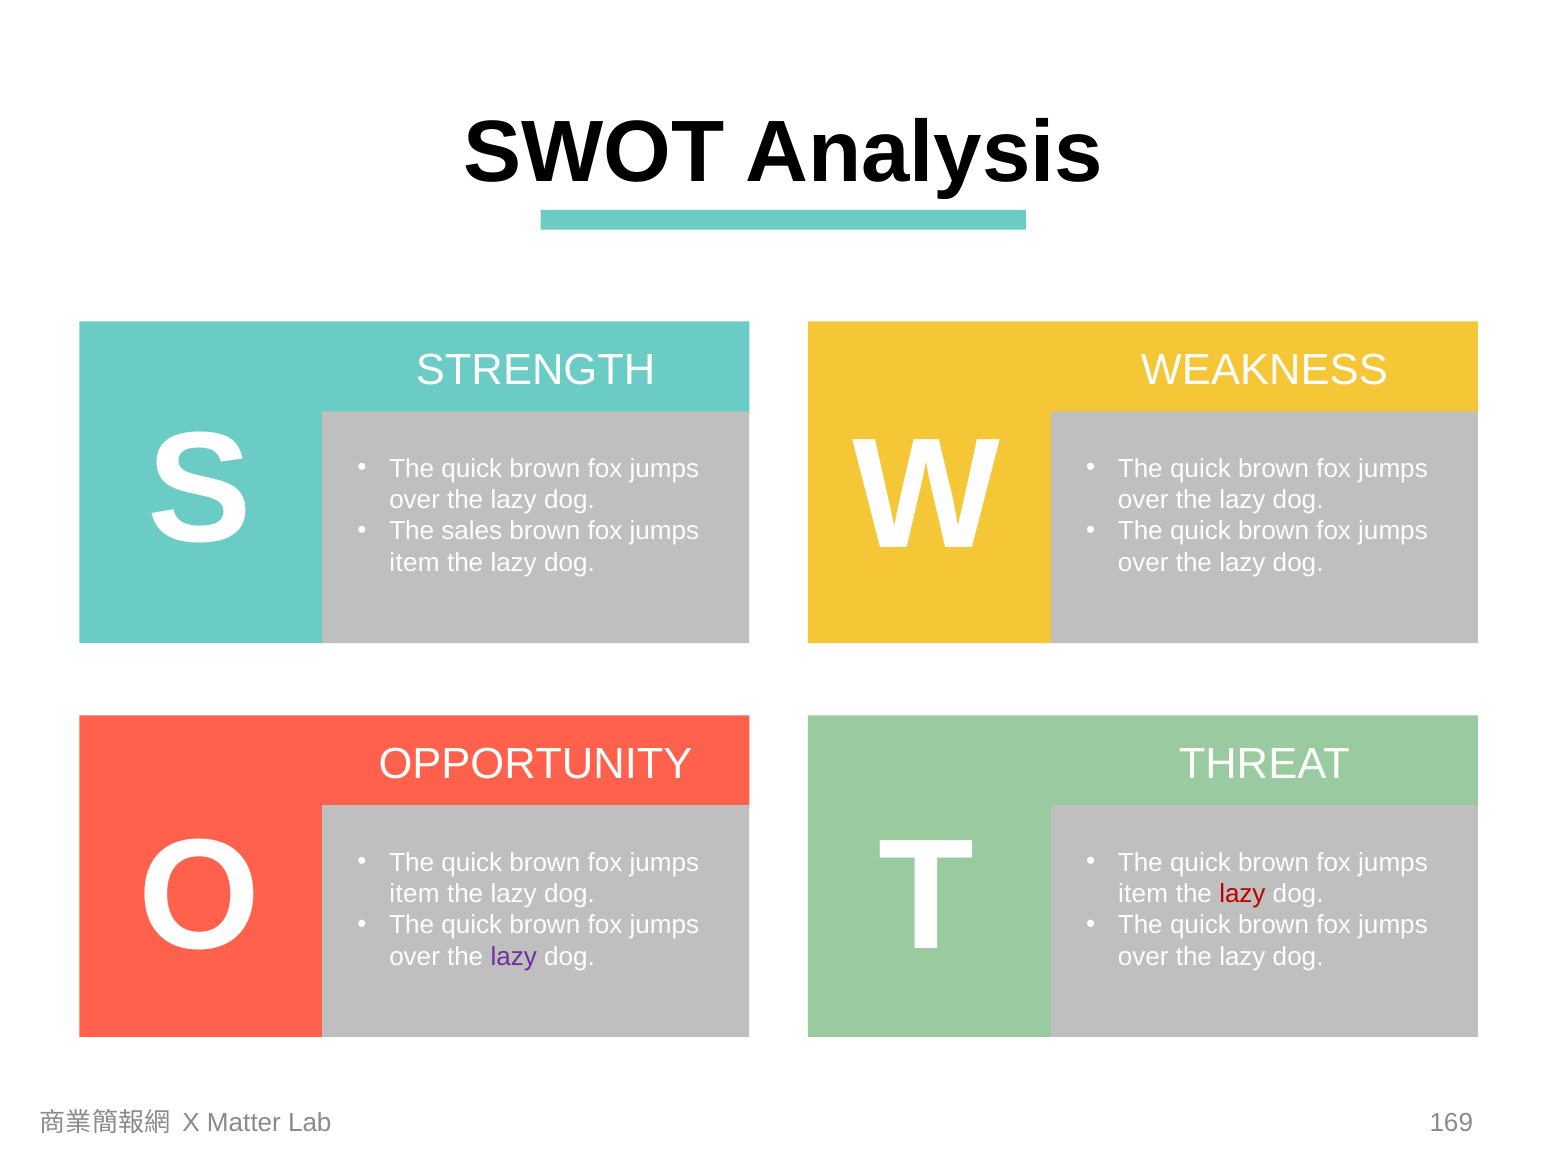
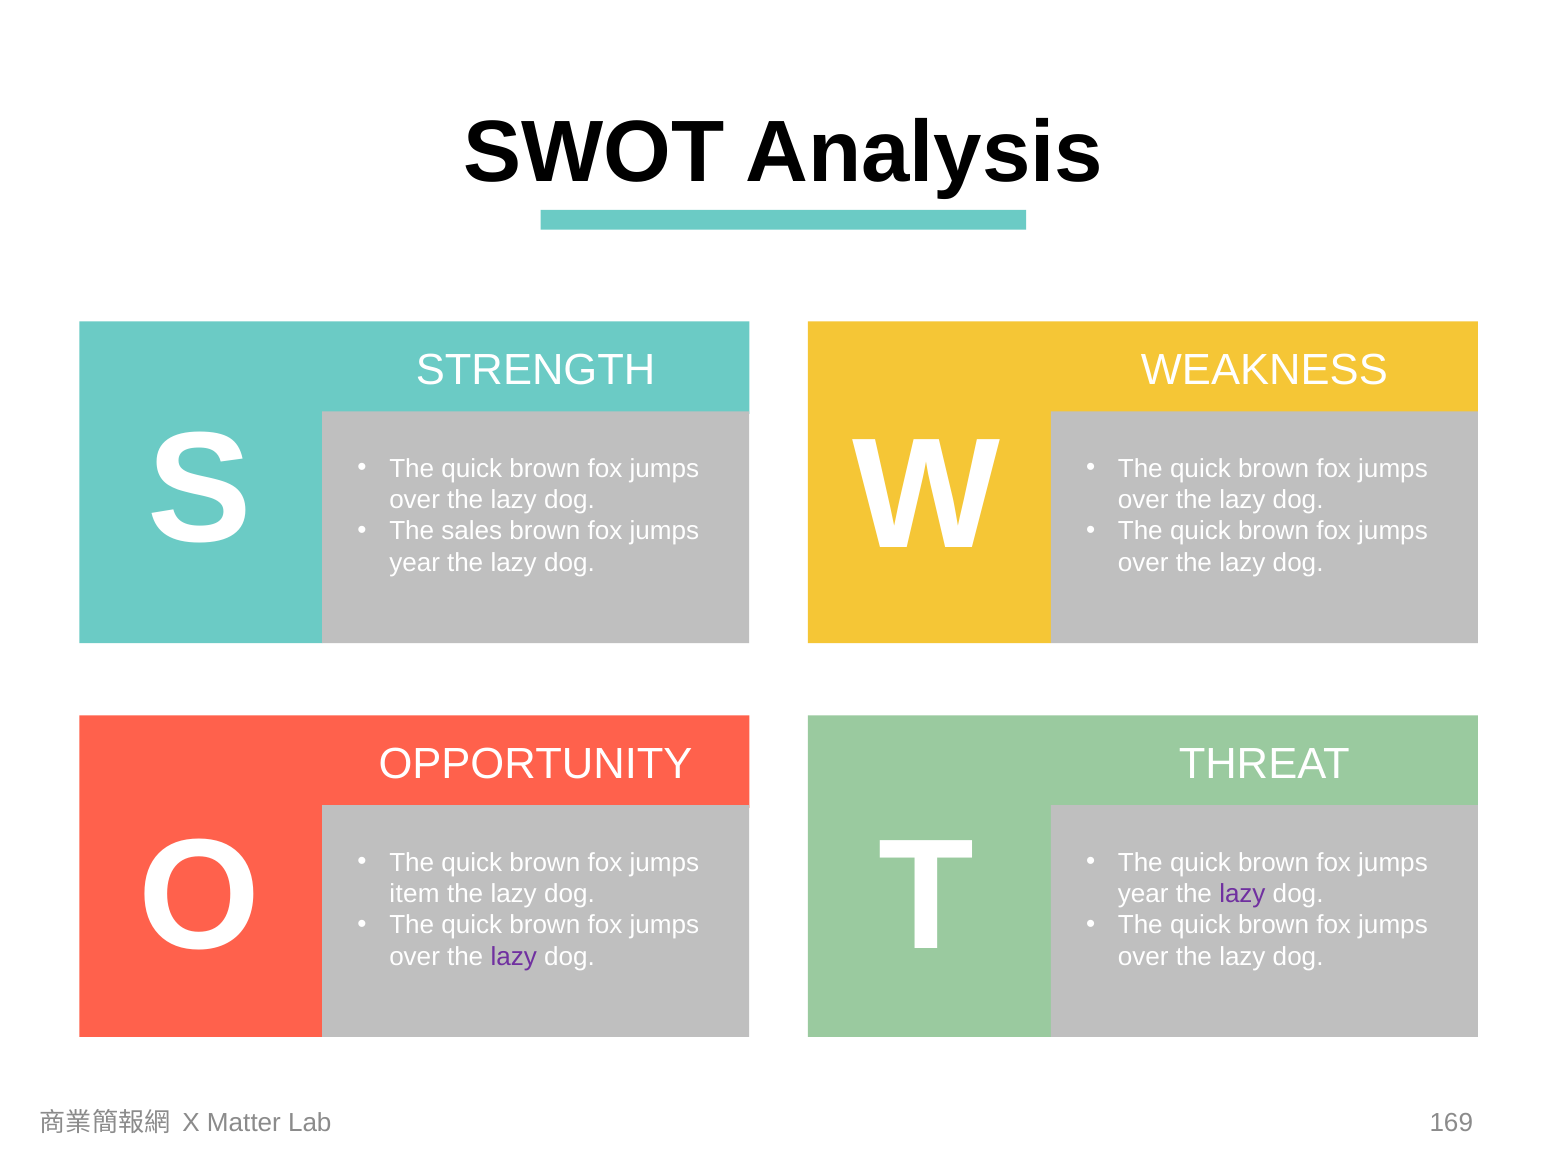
item: item -> year (415, 562)
item: item -> year (1143, 893)
lazy colour: red -> purple (1242, 893)
